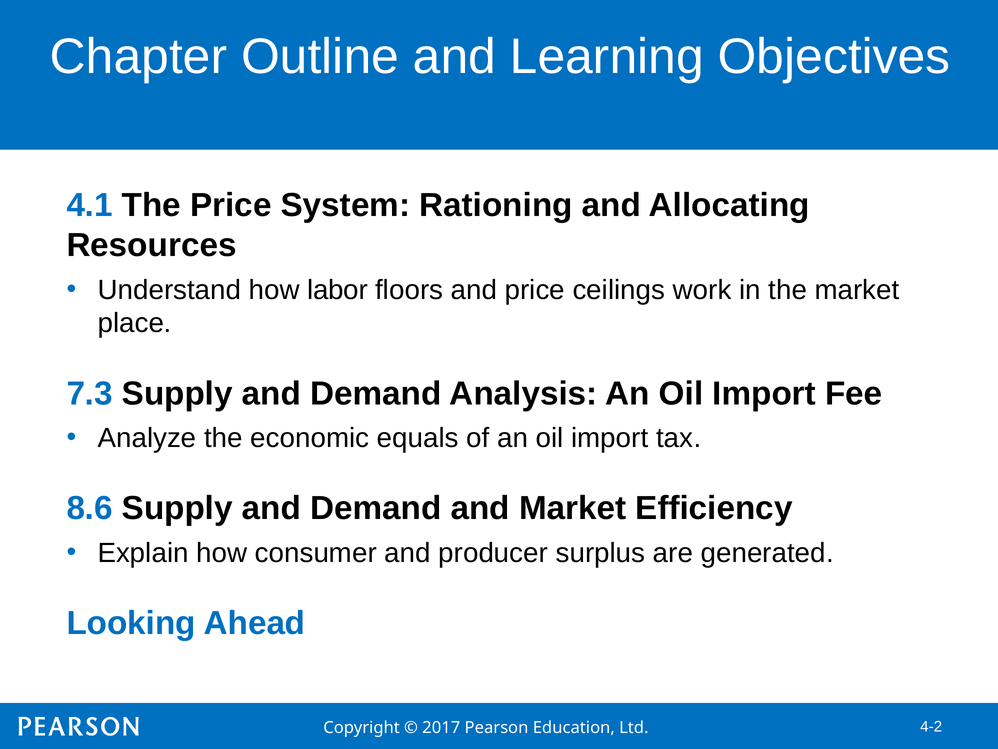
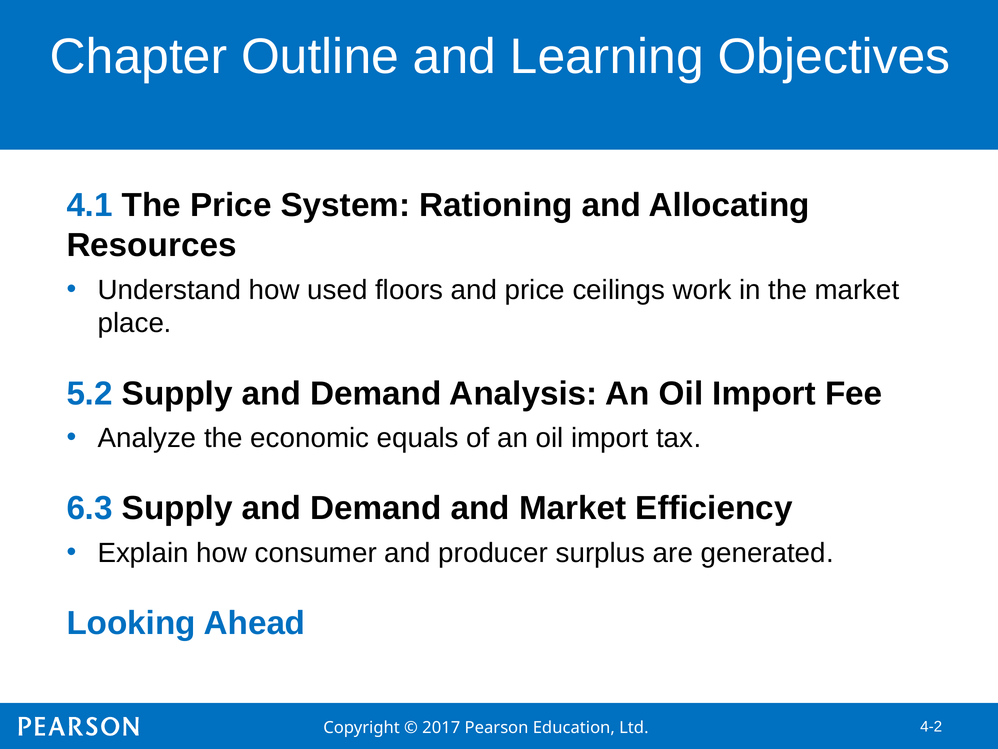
labor: labor -> used (337, 290)
7.3: 7.3 -> 5.2 (90, 393)
8.6: 8.6 -> 6.3 (90, 508)
